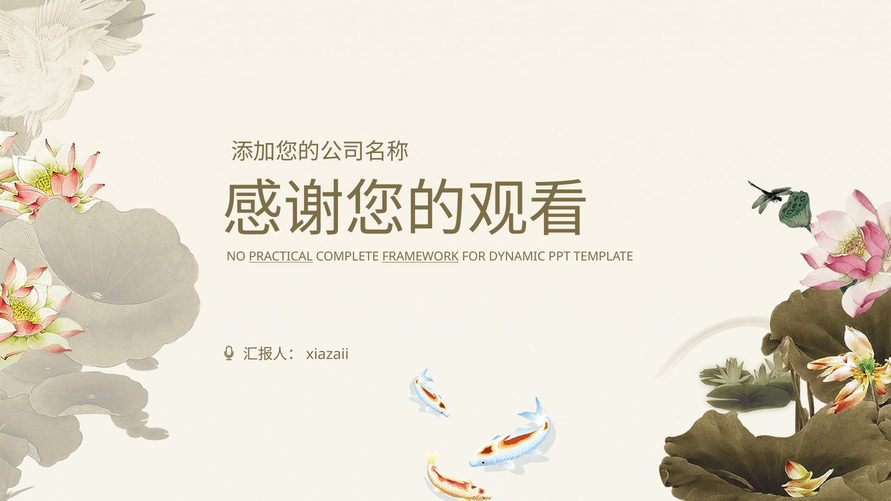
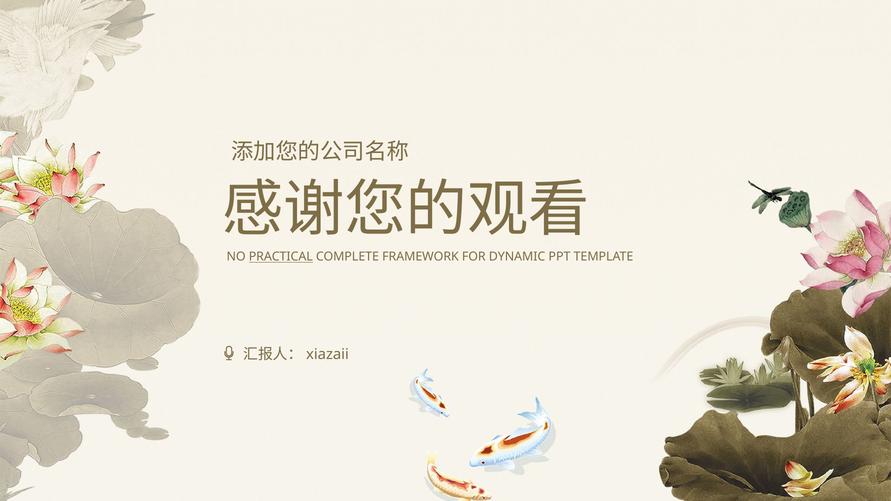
FRAMEWORK underline: present -> none (420, 257)
